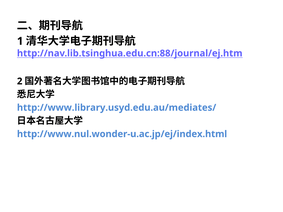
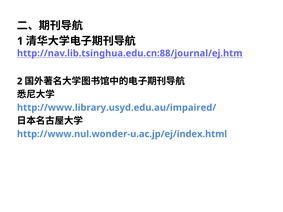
http://www.library.usyd.edu.au/mediates/: http://www.library.usyd.edu.au/mediates/ -> http://www.library.usyd.edu.au/impaired/ (117, 108)
